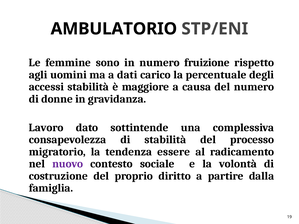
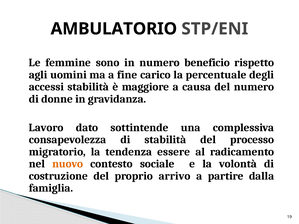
fruizione: fruizione -> beneficio (207, 63)
dati: dati -> fine (127, 75)
nuovo colour: purple -> orange (68, 164)
diritto: diritto -> arrivo (175, 176)
